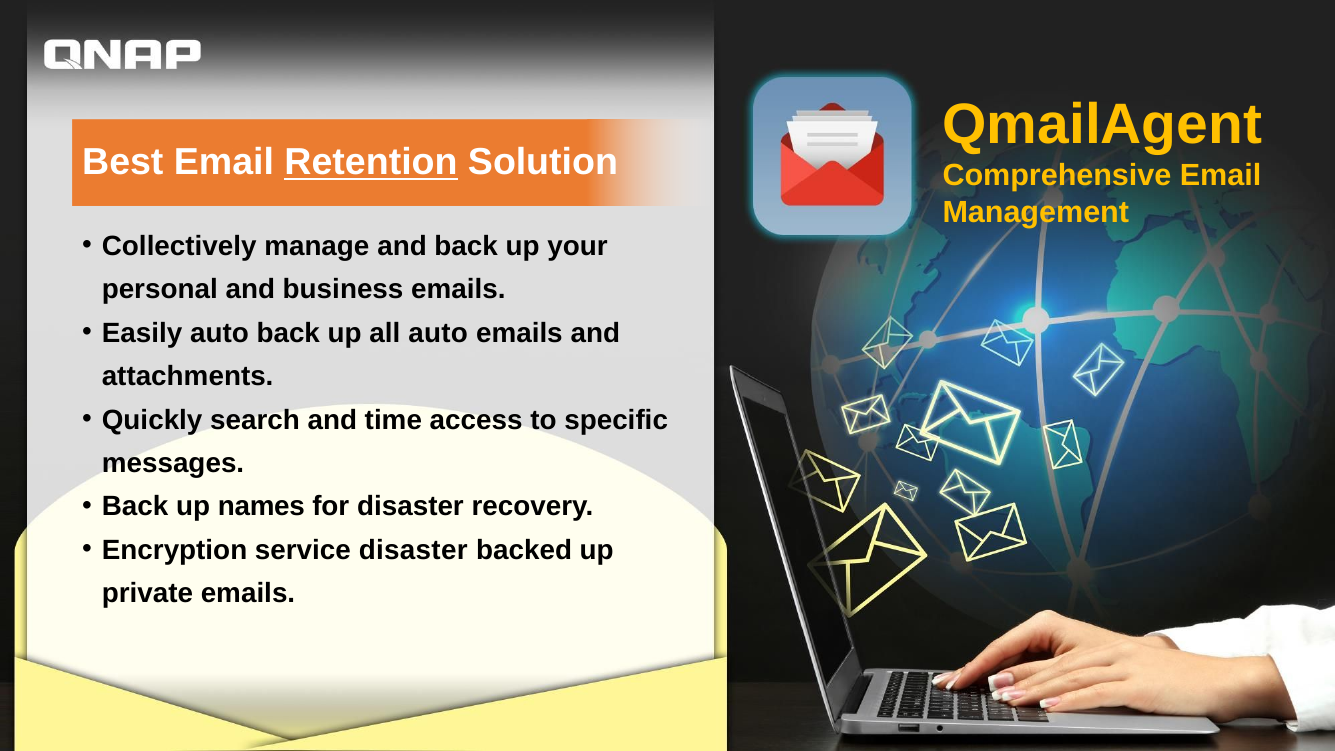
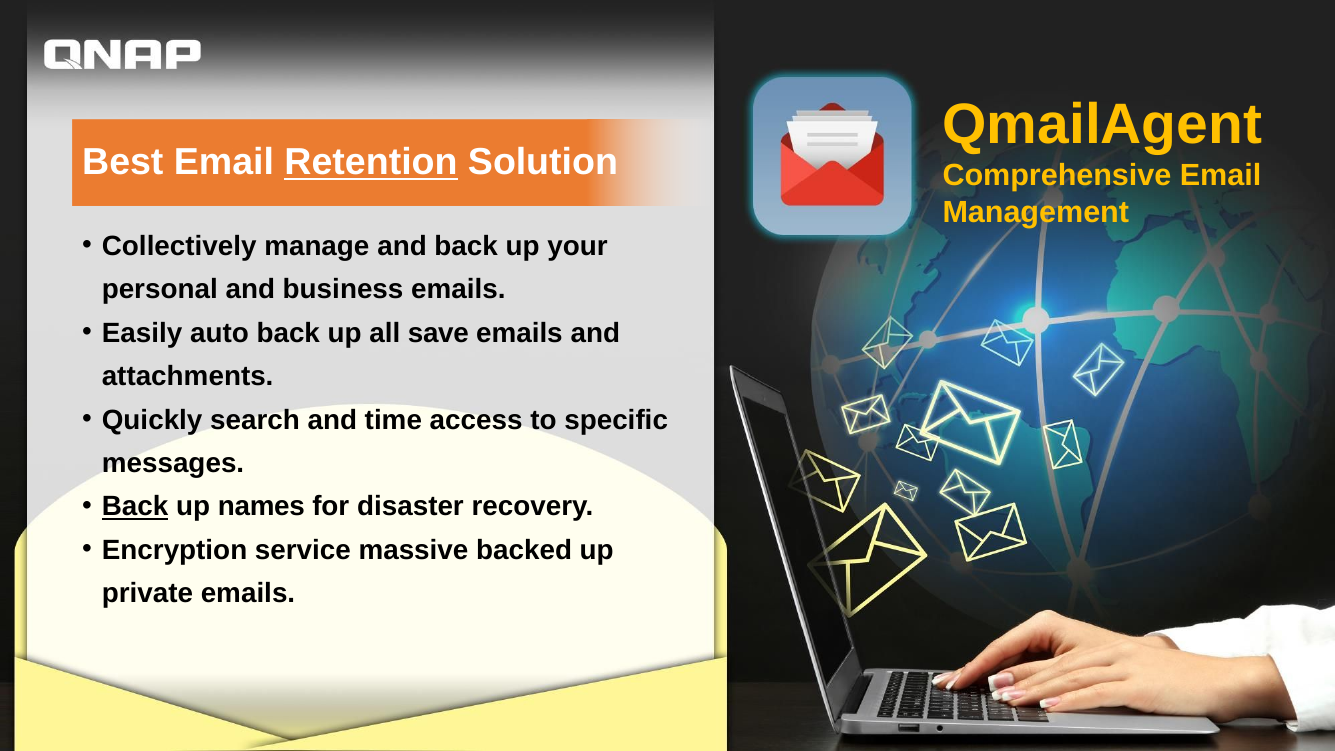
all auto: auto -> save (438, 333)
Back underline: none -> present (135, 507)
service disaster: disaster -> massive (413, 550)
